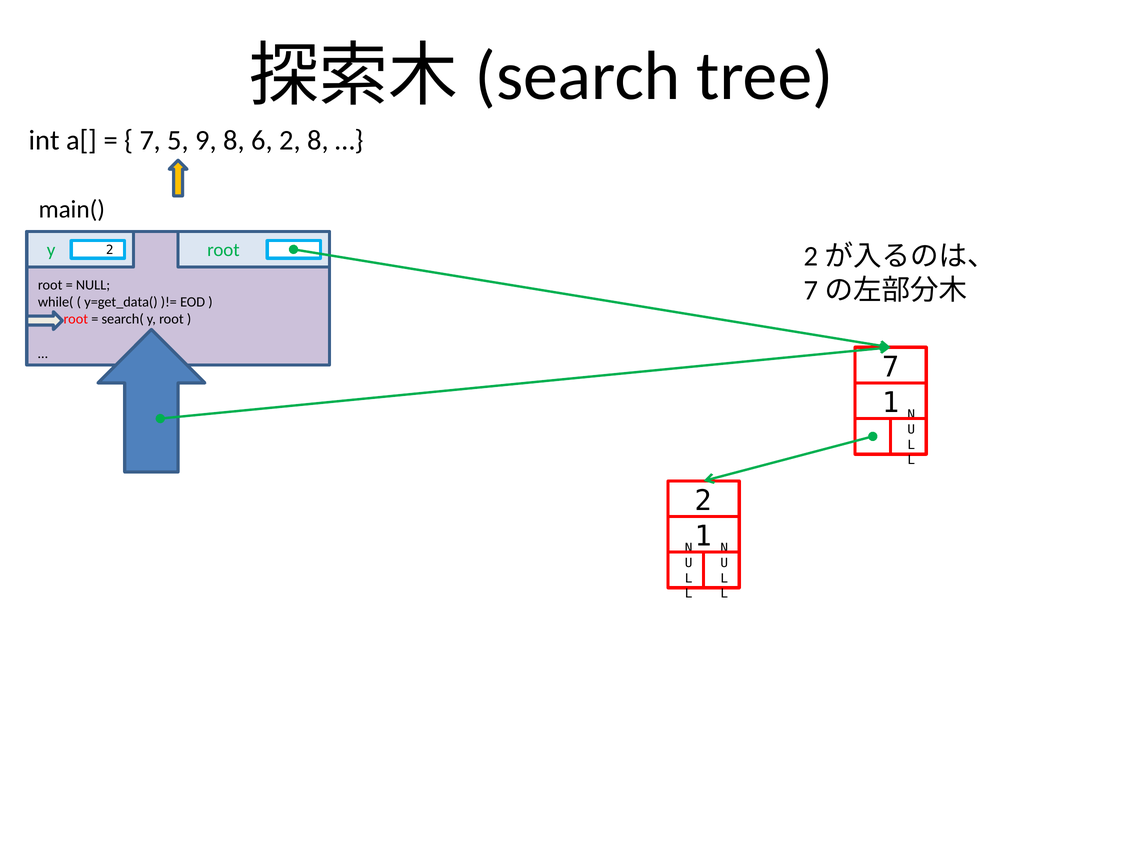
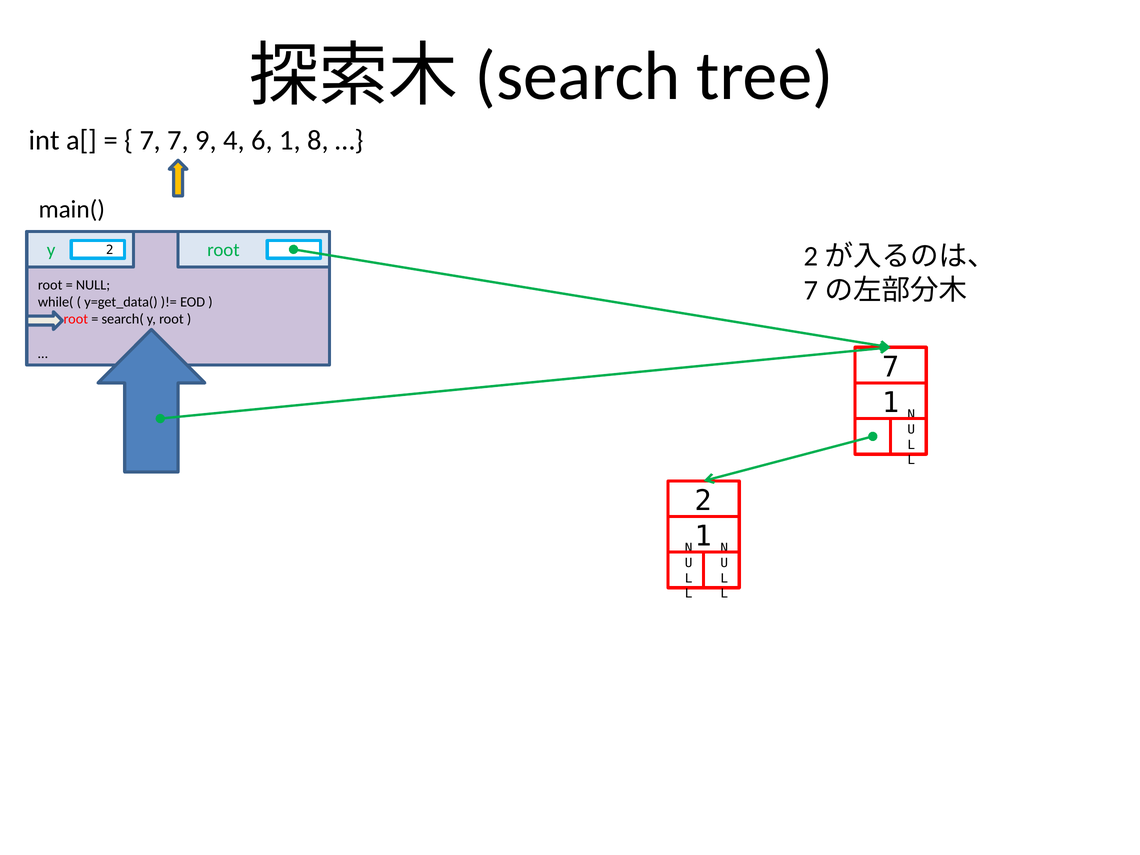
7 5: 5 -> 7 (178, 140)
9 8: 8 -> 4 (234, 140)
6 2: 2 -> 1 (290, 140)
